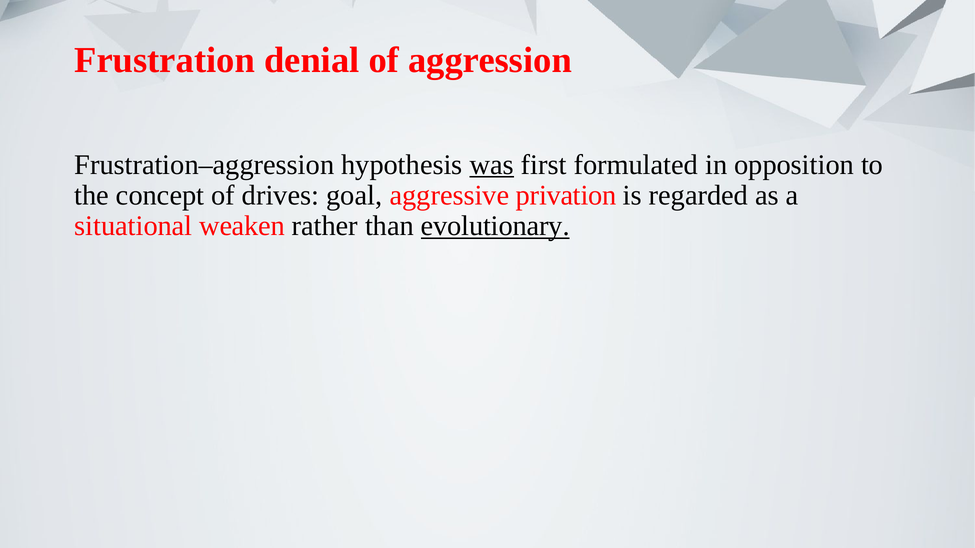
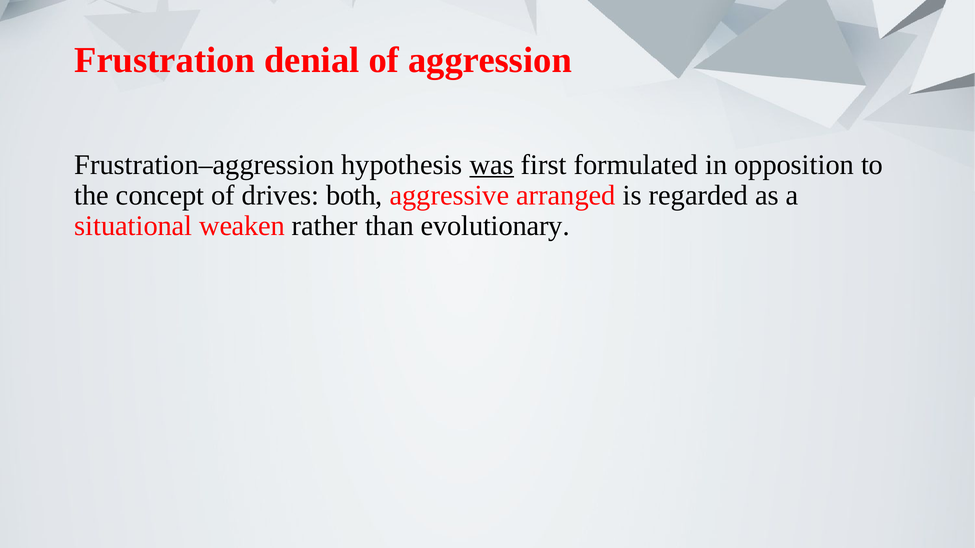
goal: goal -> both (354, 195)
privation: privation -> arranged (566, 195)
evolutionary underline: present -> none (495, 226)
